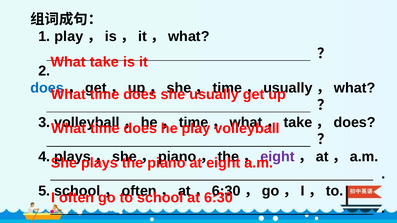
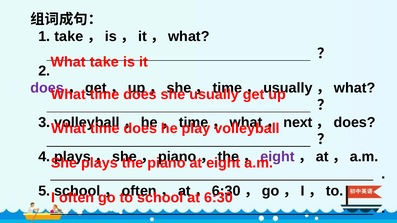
1 play: play -> take (69, 37)
does colour: blue -> purple (47, 88)
take: take -> next (298, 122)
